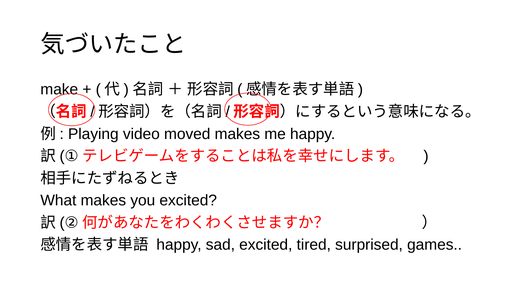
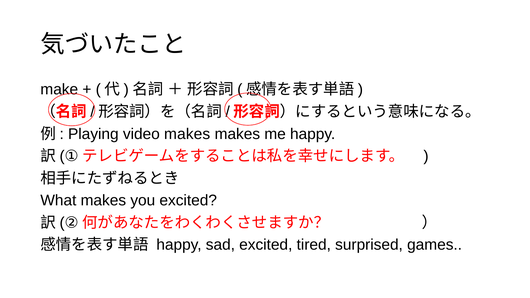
video moved: moved -> makes (187, 134)
